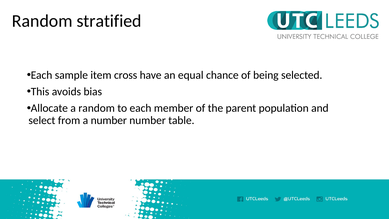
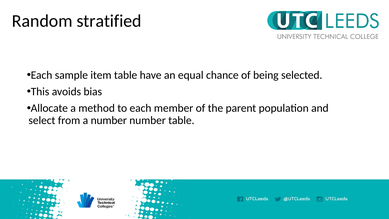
item cross: cross -> table (126, 75)
a random: random -> method (97, 108)
